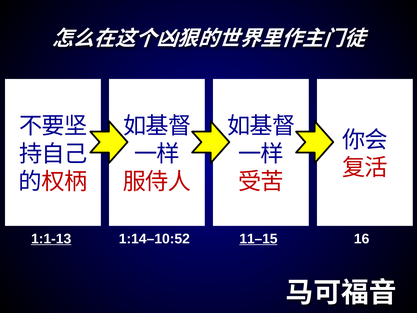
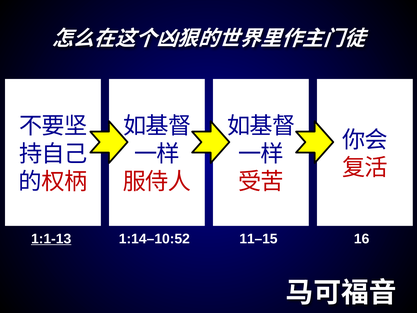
11–15 underline: present -> none (258, 239)
